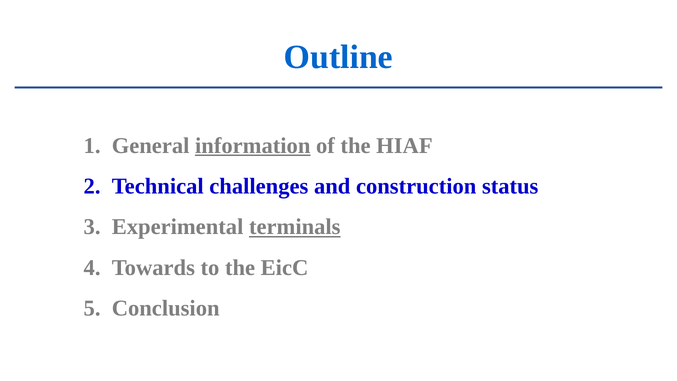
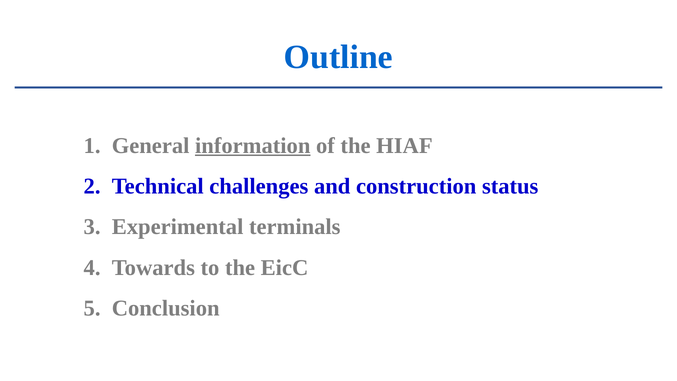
terminals underline: present -> none (295, 227)
